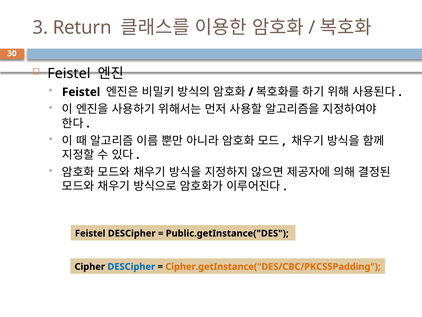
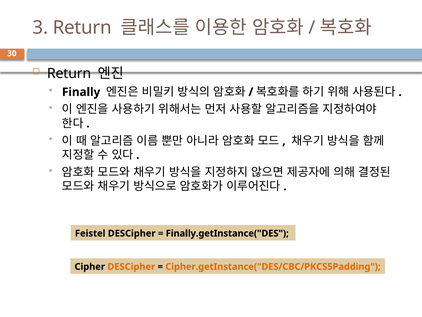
Feistel: Feistel -> Return (69, 73)
Feistel: Feistel -> Finally (81, 92)
Public.getInstance("DES: Public.getInstance("DES -> Finally.getInstance("DES (227, 233)
DESCipher colour: blue -> orange (131, 266)
